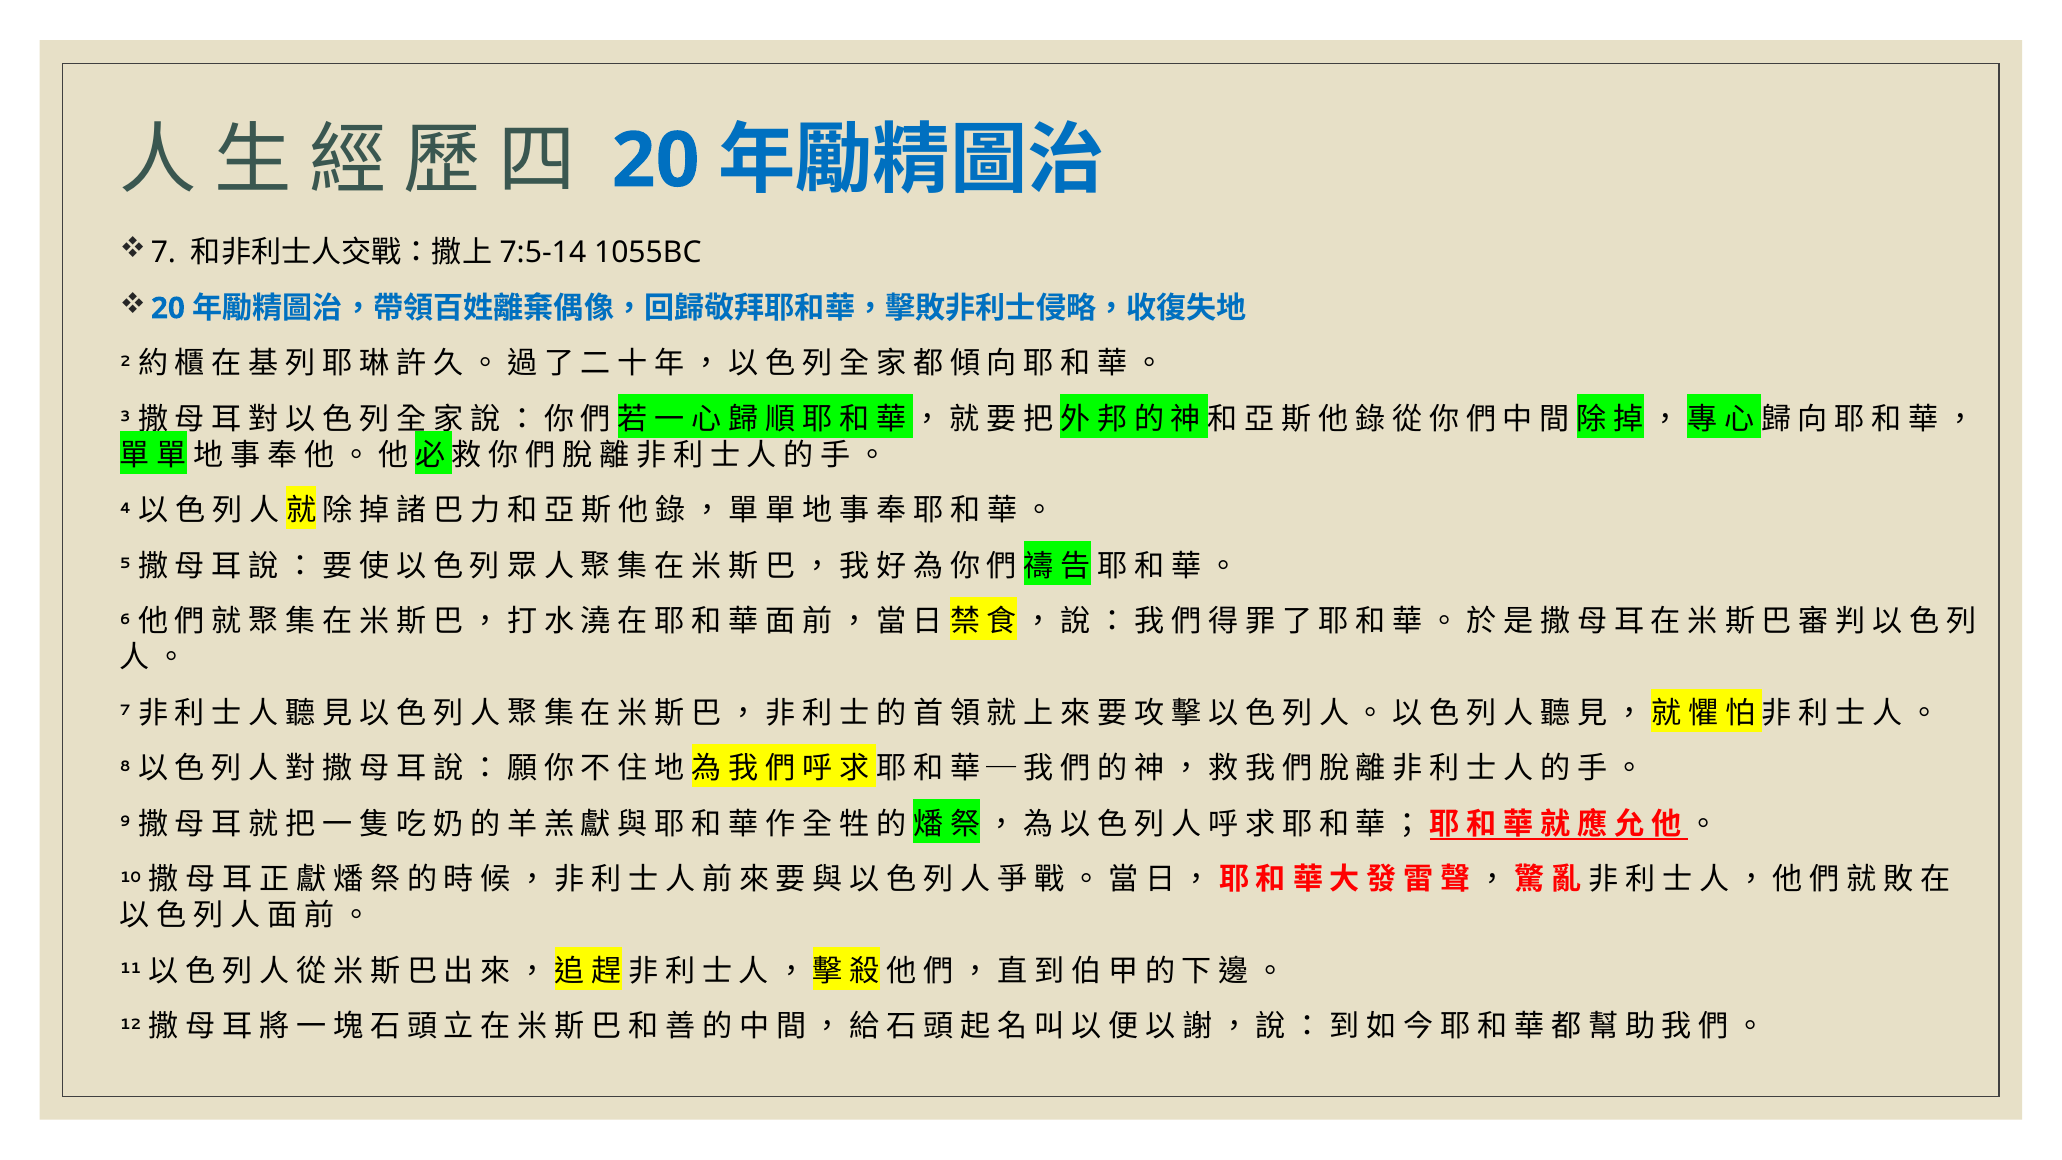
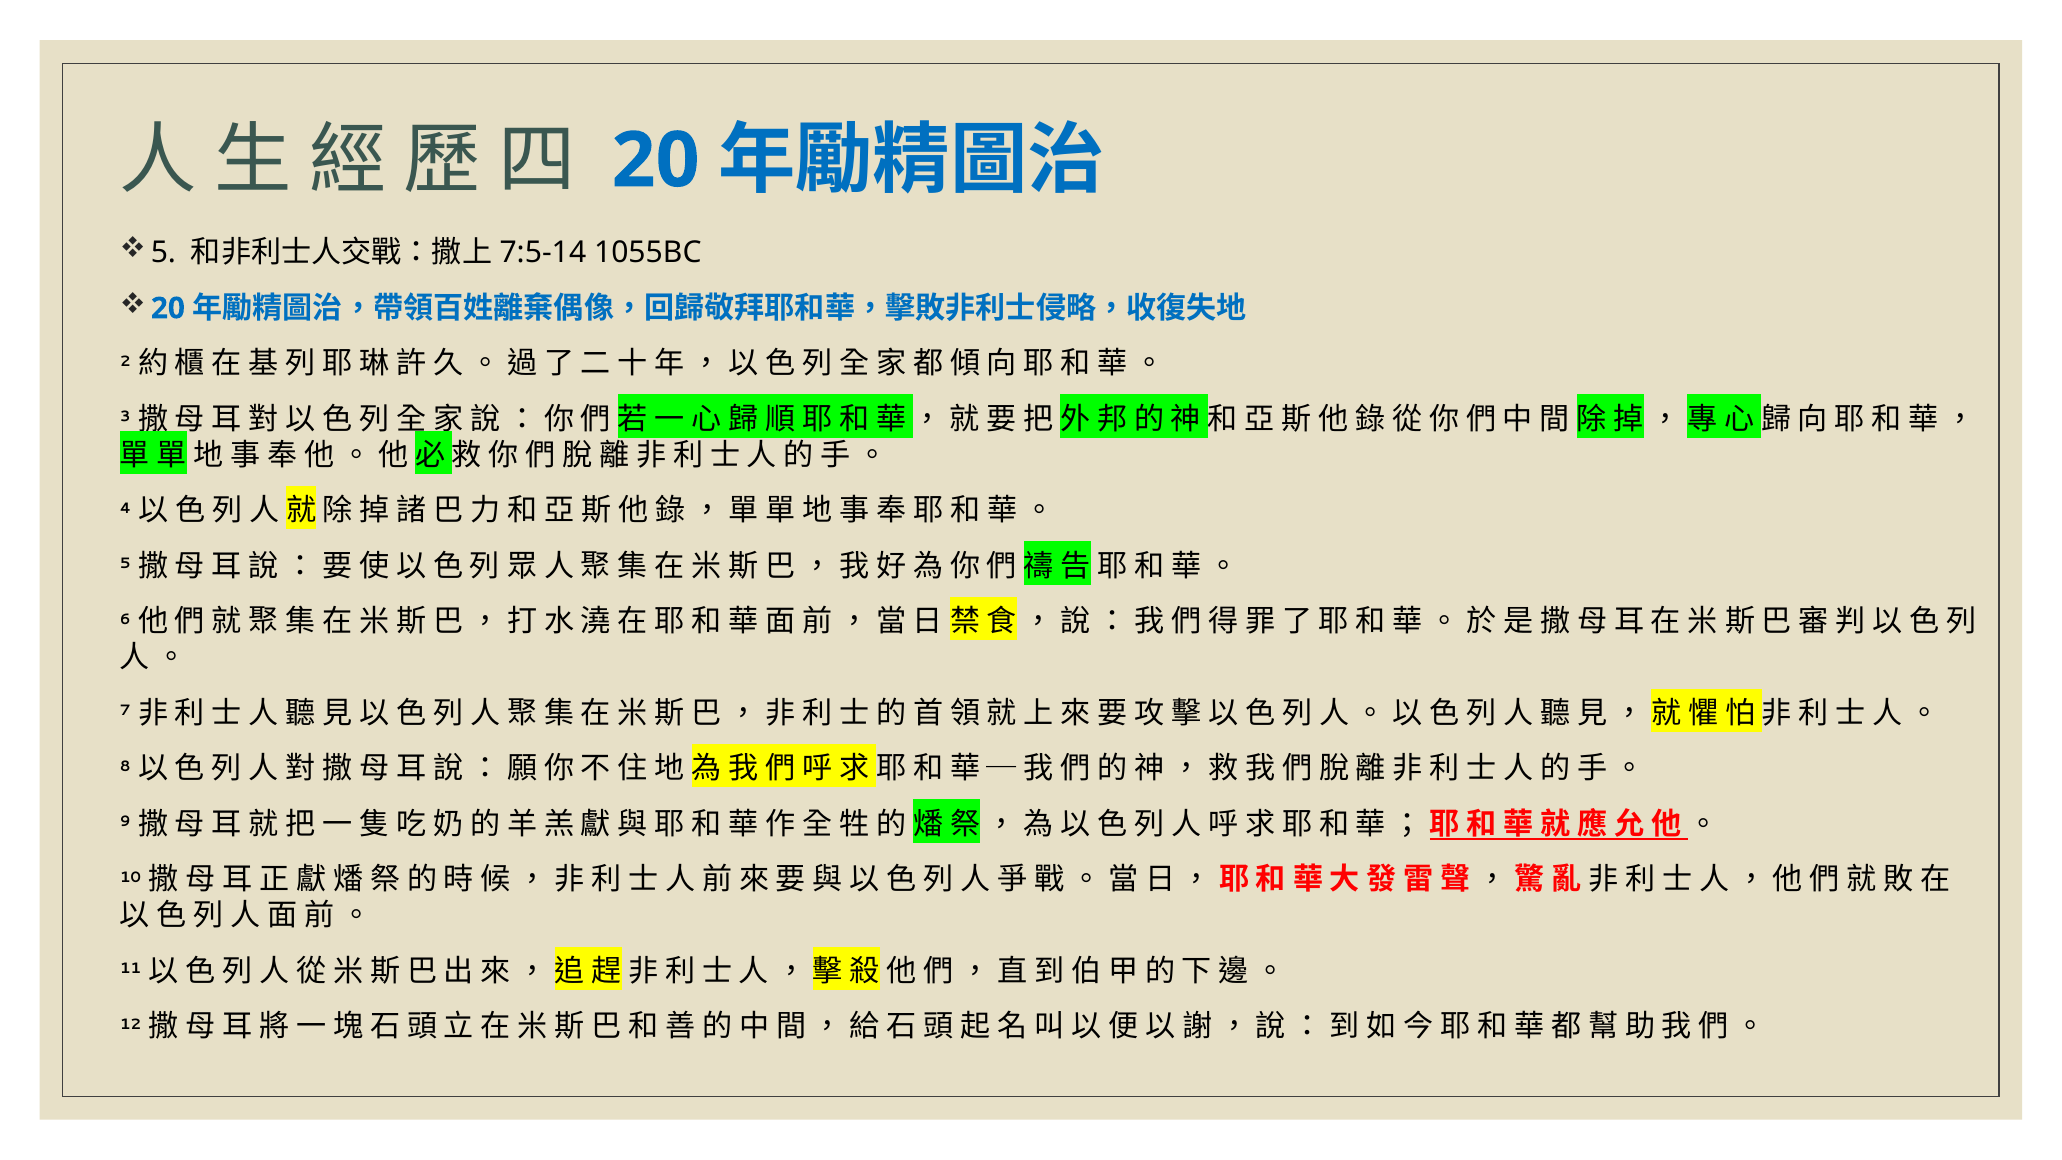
7: 7 -> 5 (163, 253)
